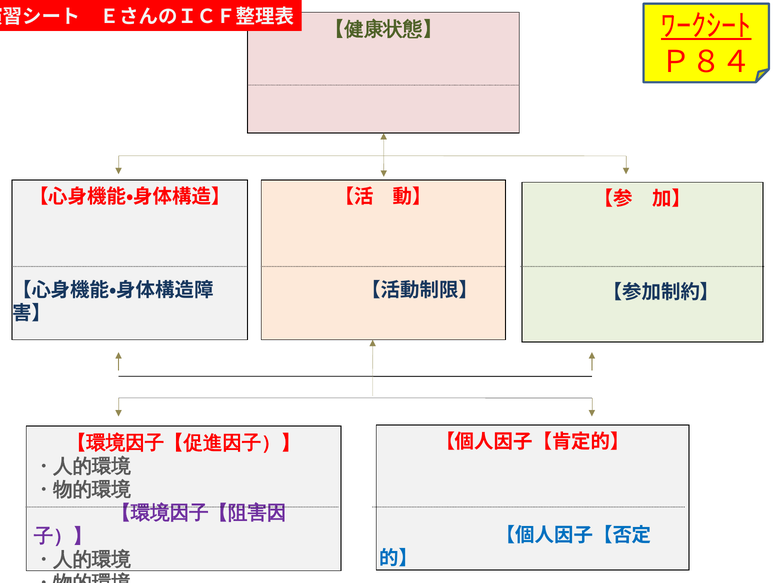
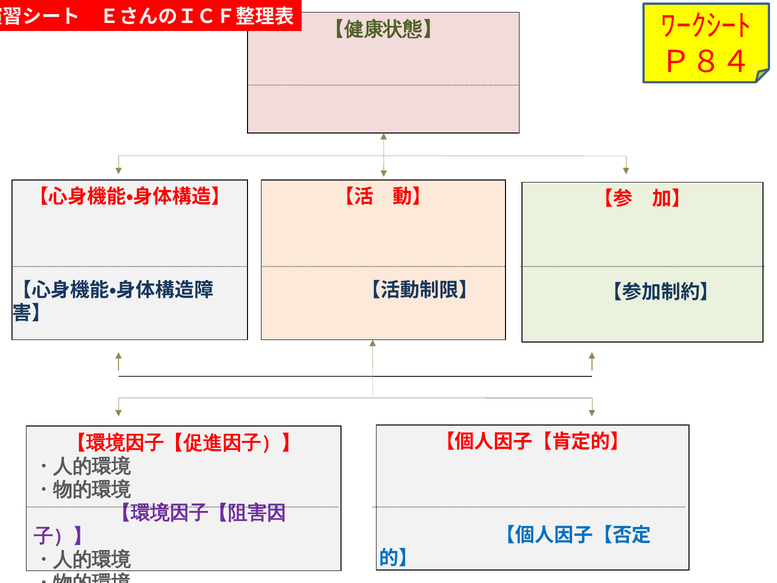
ﾜｰｸｼｰﾄ underline: present -> none (706, 26)
